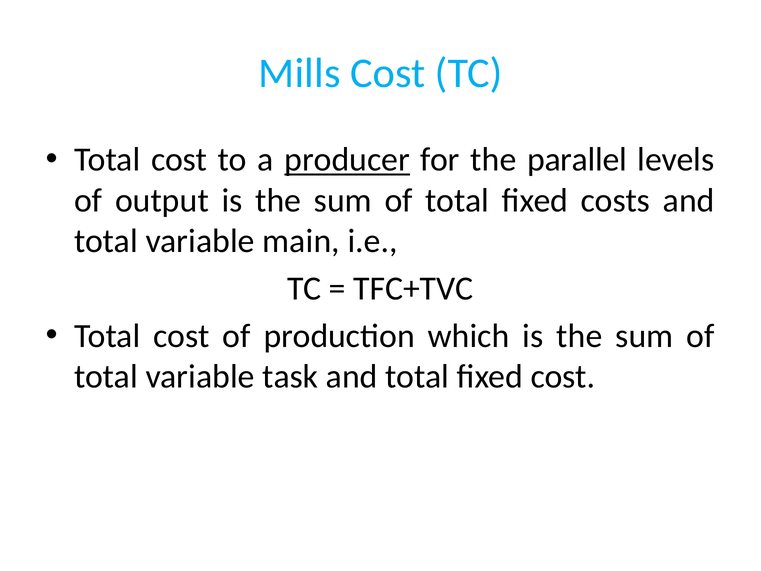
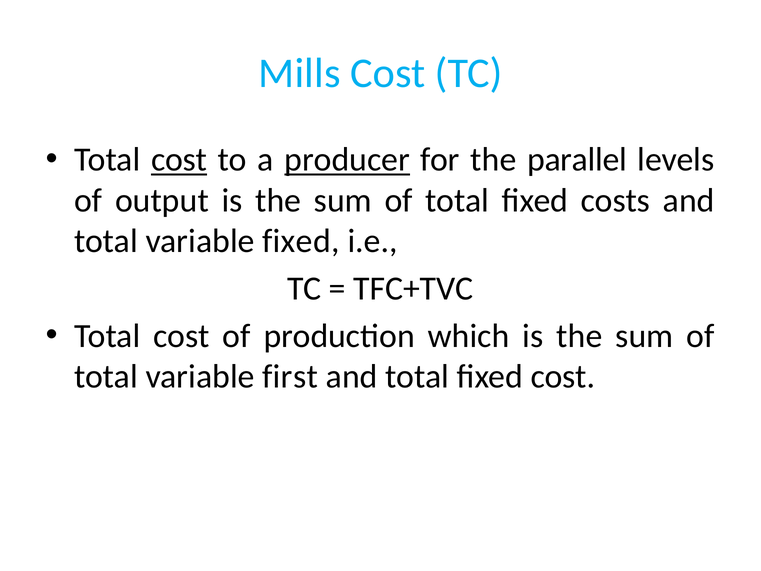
cost underline: none -> present (179, 160)
variable main: main -> fixed (301, 241)
task: task -> first (290, 376)
